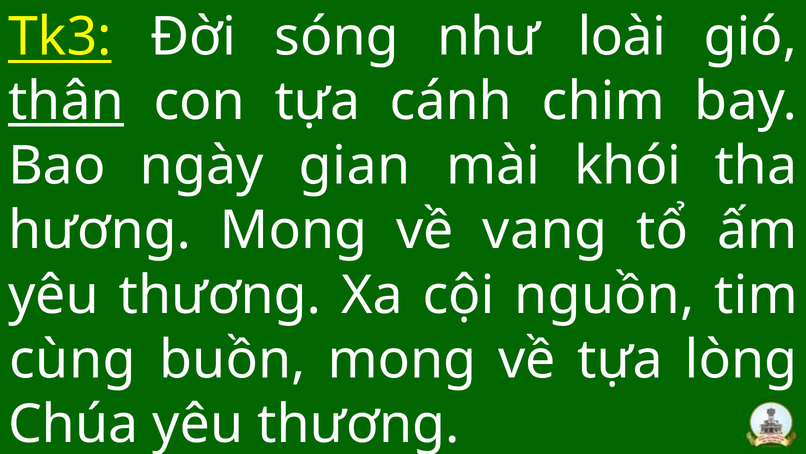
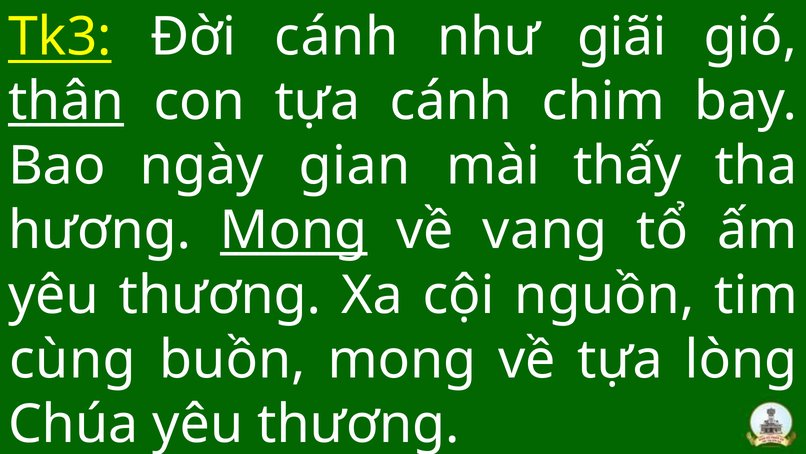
Đời sóng: sóng -> cánh (336, 37)
loài: loài -> giãi (622, 37)
khói: khói -> thấy (628, 166)
Mong underline: none -> present (294, 230)
